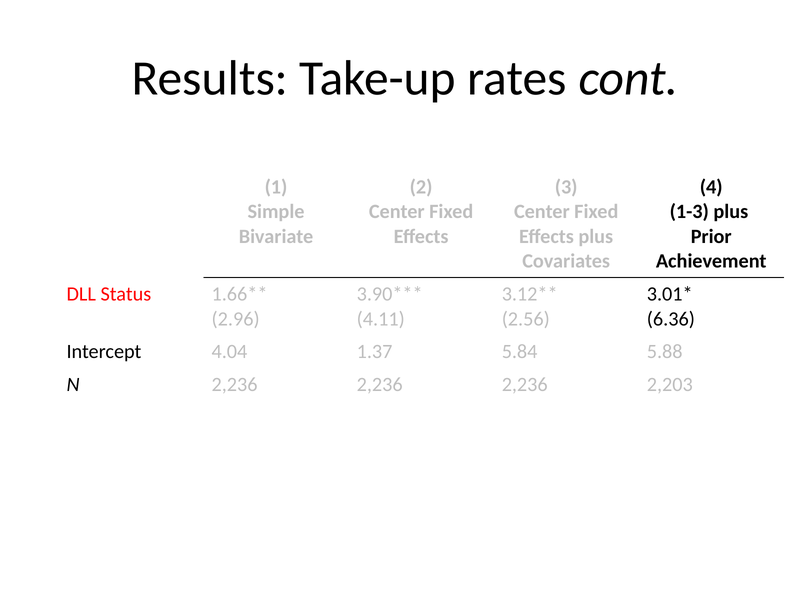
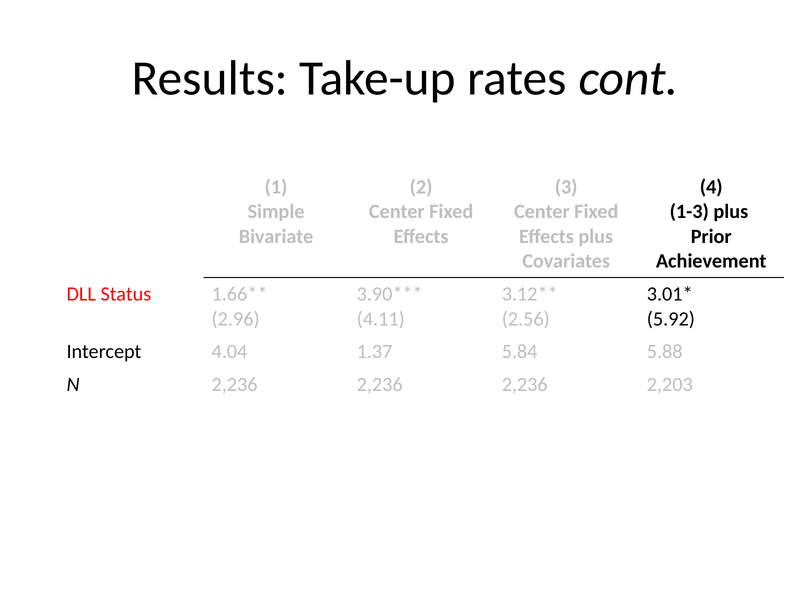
6.36: 6.36 -> 5.92 (671, 319)
